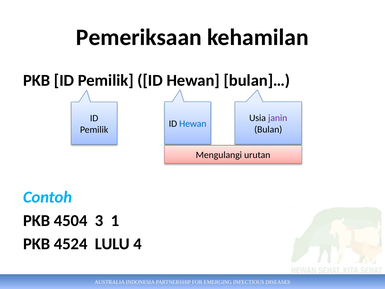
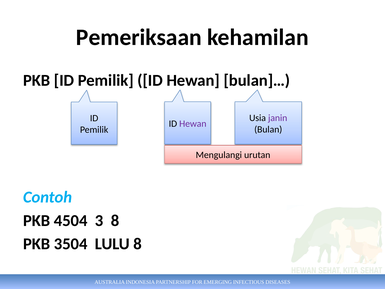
Hewan colour: blue -> purple (193, 124)
3 1: 1 -> 8 (115, 220)
4524: 4524 -> 3504 (71, 244)
LULU 4: 4 -> 8 (138, 244)
